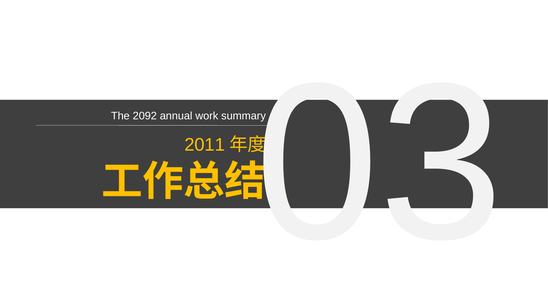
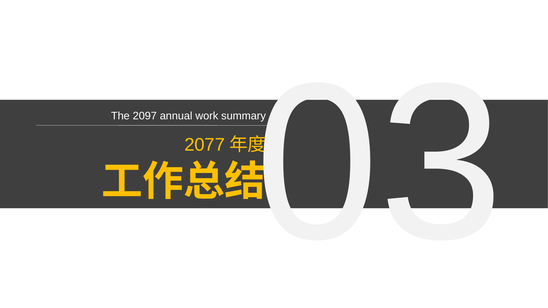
2092: 2092 -> 2097 (145, 116)
2011: 2011 -> 2077 (205, 145)
